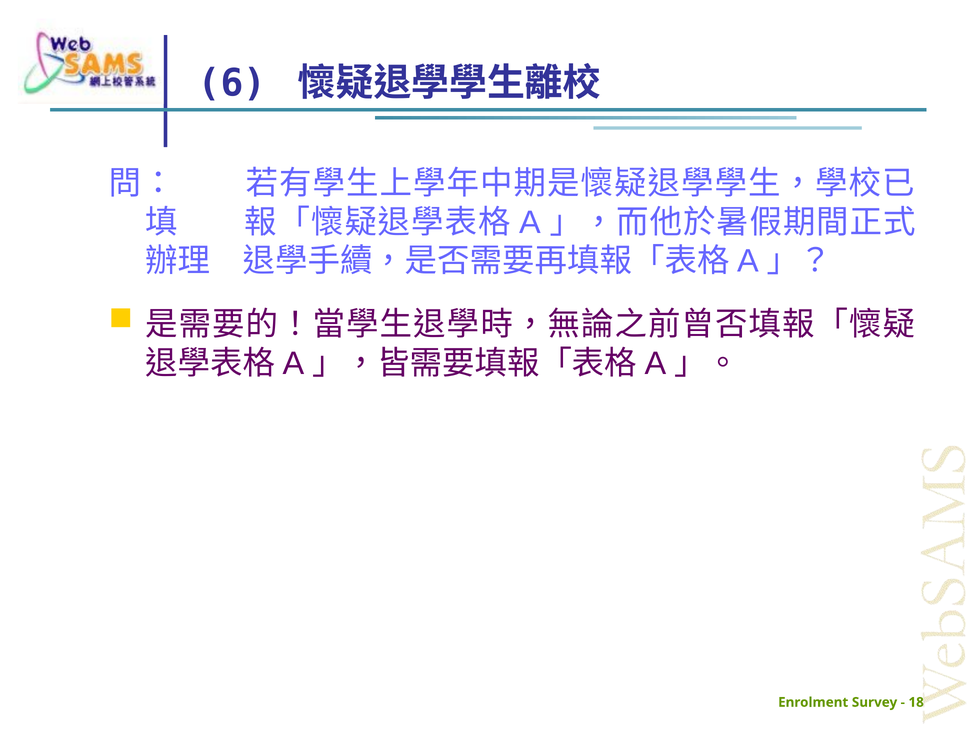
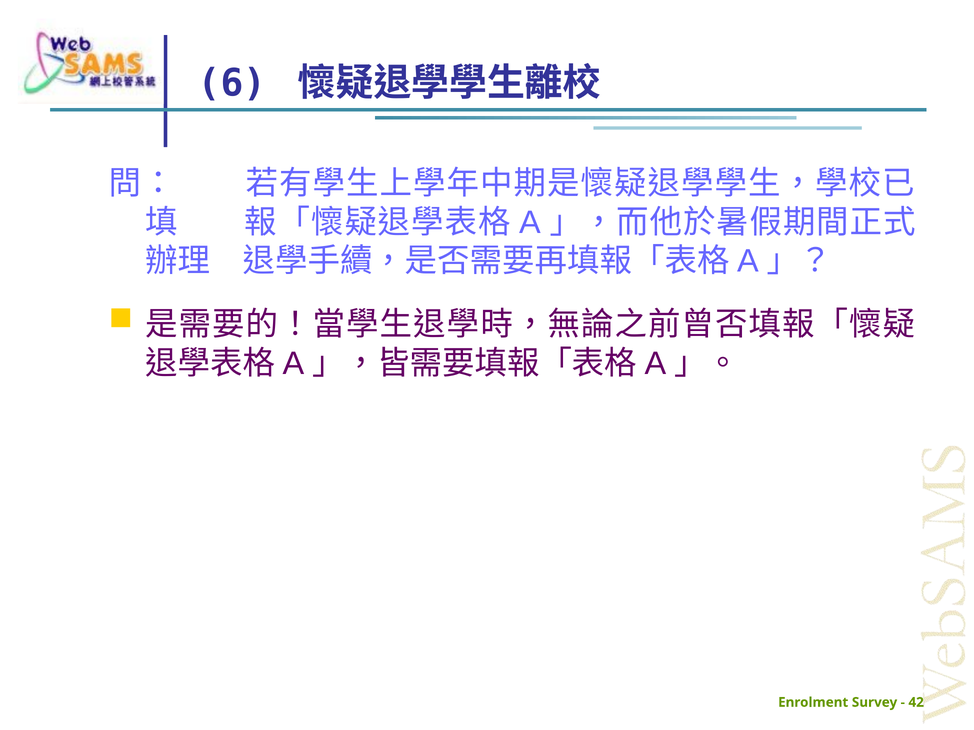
18: 18 -> 42 (916, 703)
